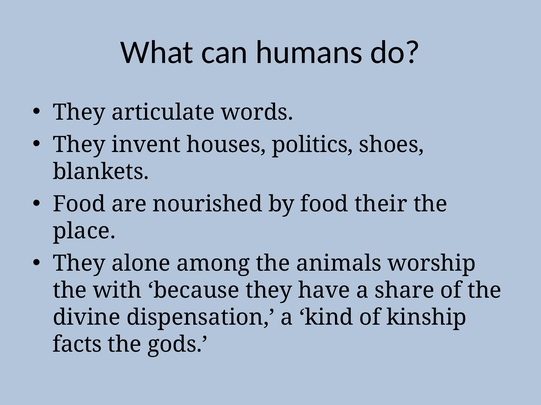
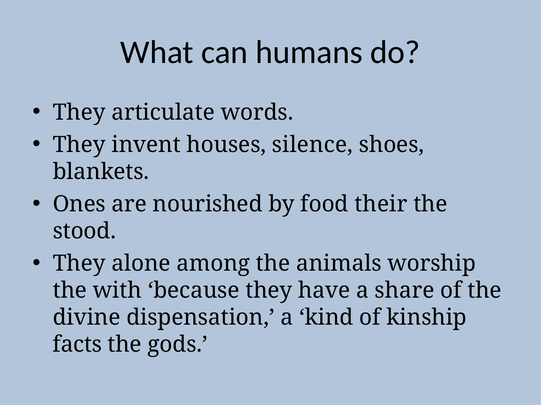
politics: politics -> silence (312, 145)
Food: Food -> Ones (79, 204)
place: place -> stood (84, 231)
